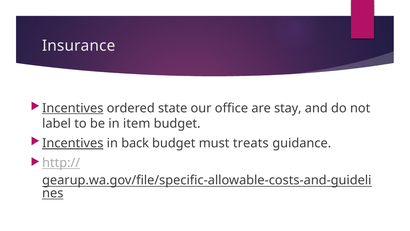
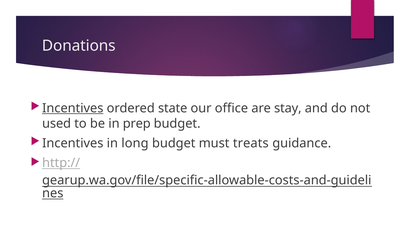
Insurance: Insurance -> Donations (79, 46)
label: label -> used (57, 123)
item: item -> prep (137, 123)
Incentives underline: present -> none (73, 143)
back: back -> long (135, 143)
